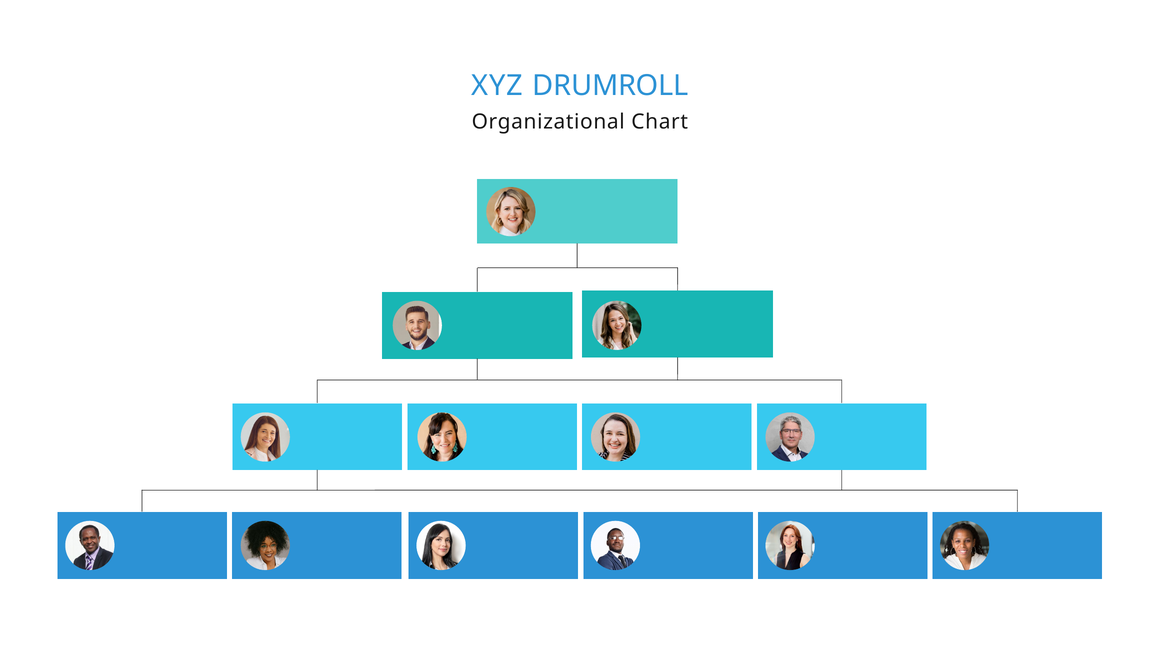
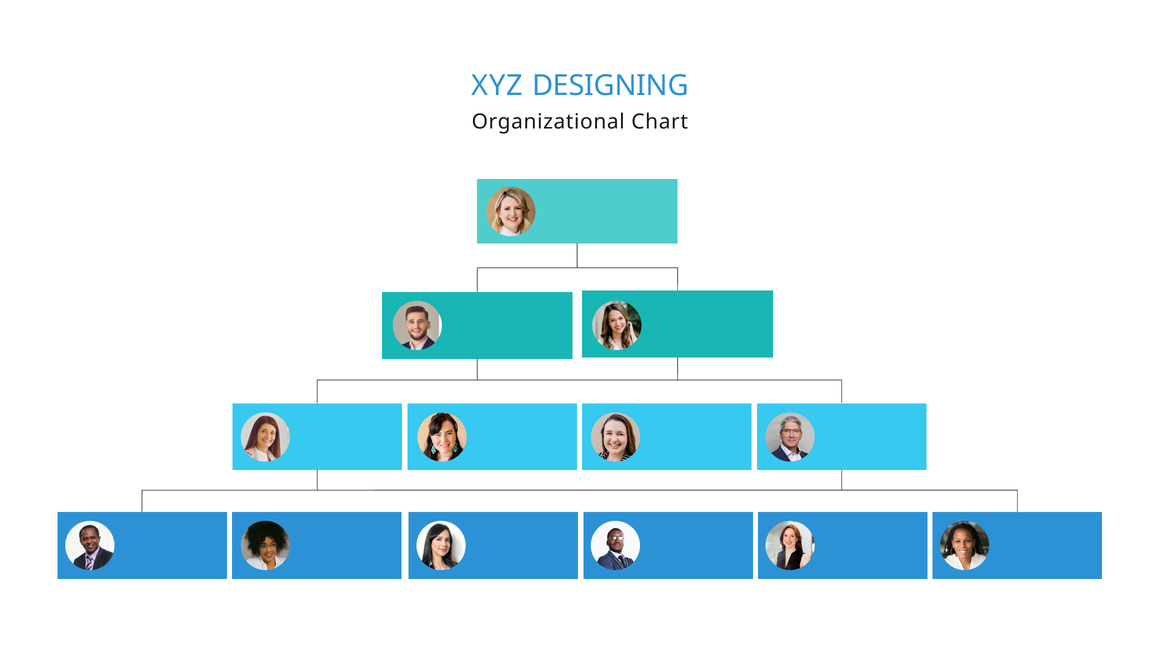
DRUMROLL: DRUMROLL -> DESIGNING (610, 86)
